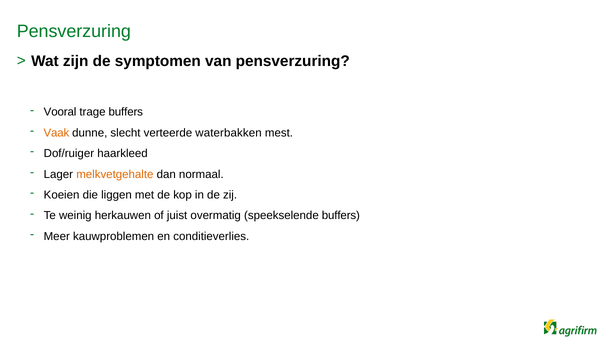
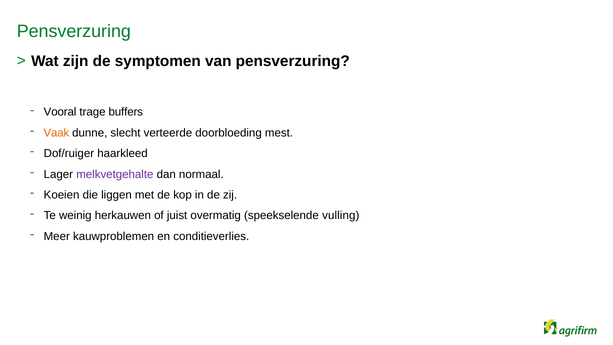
waterbakken: waterbakken -> doorbloeding (229, 133)
melkvetgehalte colour: orange -> purple (115, 174)
speekselende buffers: buffers -> vulling (341, 216)
